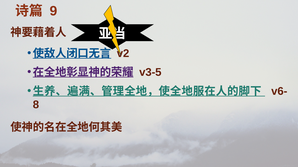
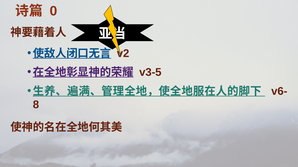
9: 9 -> 0 (54, 11)
